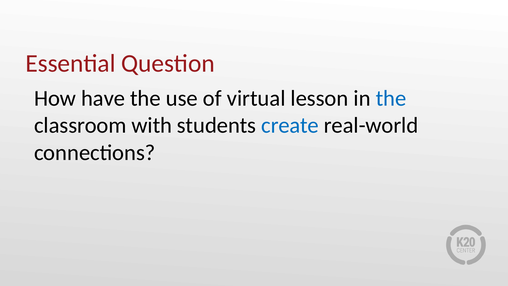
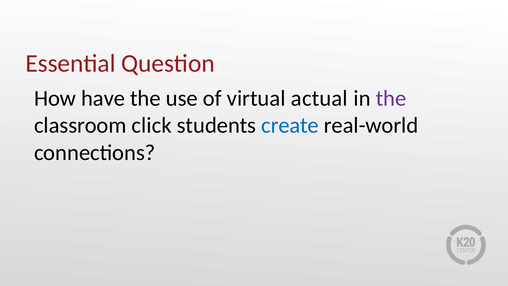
lesson: lesson -> actual (319, 98)
the colour: blue -> purple (391, 98)
with: with -> click (152, 125)
